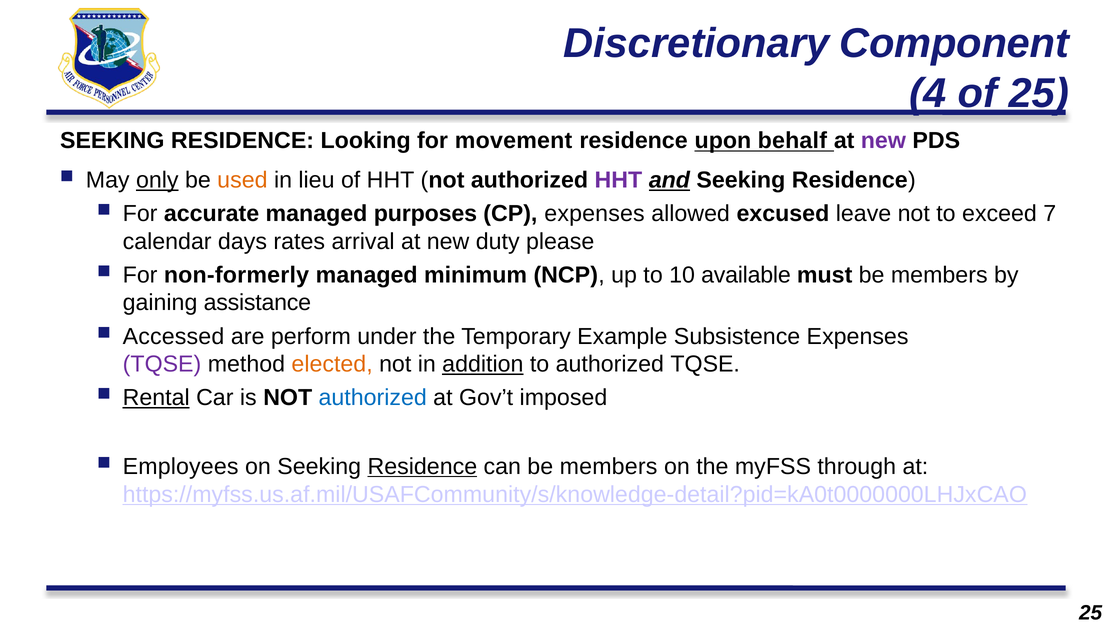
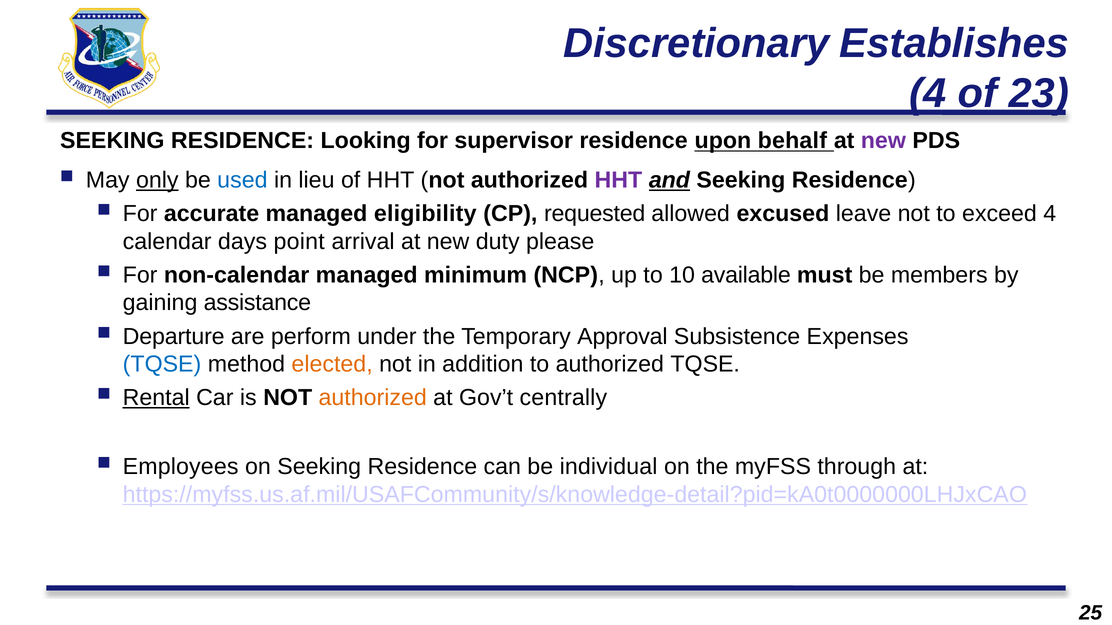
Component: Component -> Establishes (954, 44)
of 25: 25 -> 23 (1039, 94)
movement: movement -> supervisor (514, 141)
used colour: orange -> blue (242, 180)
purposes: purposes -> eligibility (425, 214)
CP expenses: expenses -> requested (595, 214)
exceed 7: 7 -> 4 (1050, 214)
rates: rates -> point (299, 242)
non-formerly: non-formerly -> non-calendar (237, 275)
Accessed: Accessed -> Departure (174, 337)
Example: Example -> Approval (622, 337)
TQSE colour: purple -> blue (162, 364)
addition underline: present -> none (483, 364)
authorized colour: blue -> orange (373, 398)
imposed: imposed -> centrally (563, 398)
Residence underline: present -> none (422, 467)
can be members: members -> individual (609, 467)
